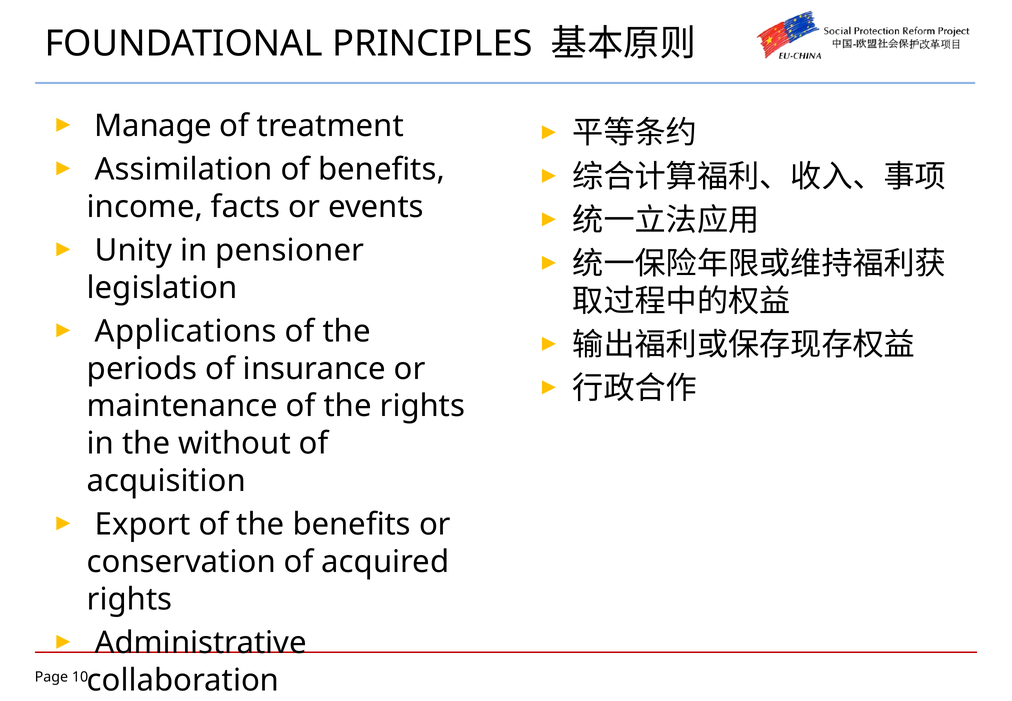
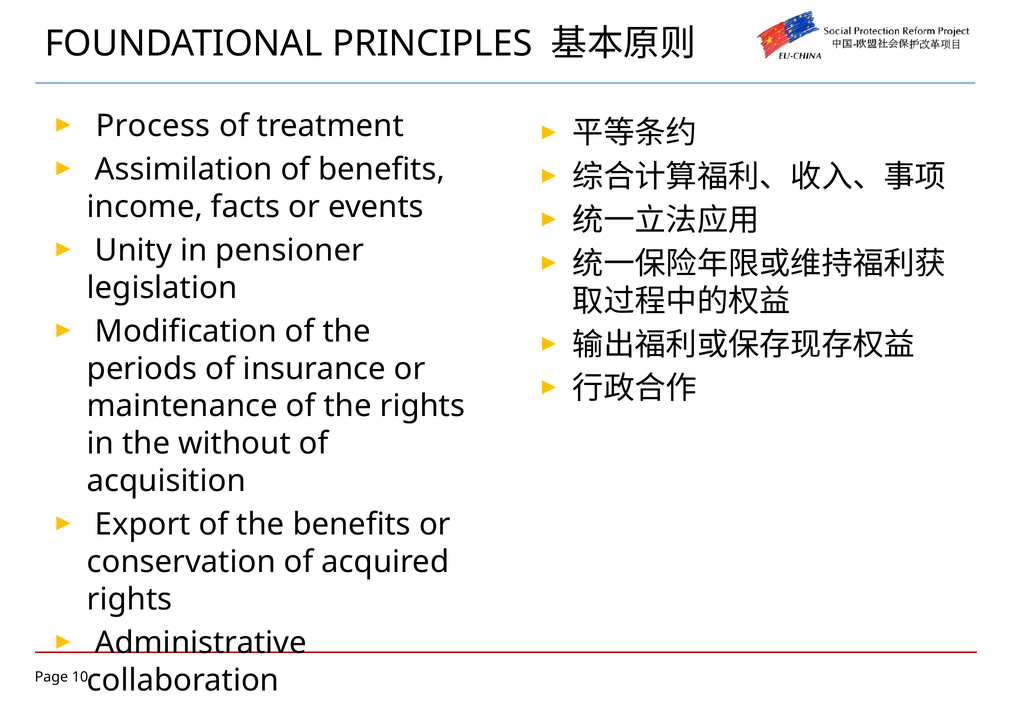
Manage: Manage -> Process (153, 126)
Applications: Applications -> Modification (186, 331)
